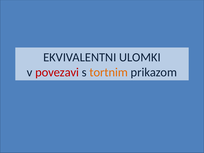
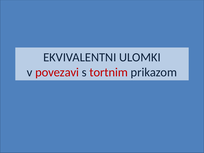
tortnim colour: orange -> red (109, 72)
